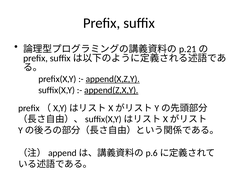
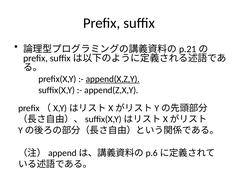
append(Z,X,Y underline: present -> none (111, 90)
